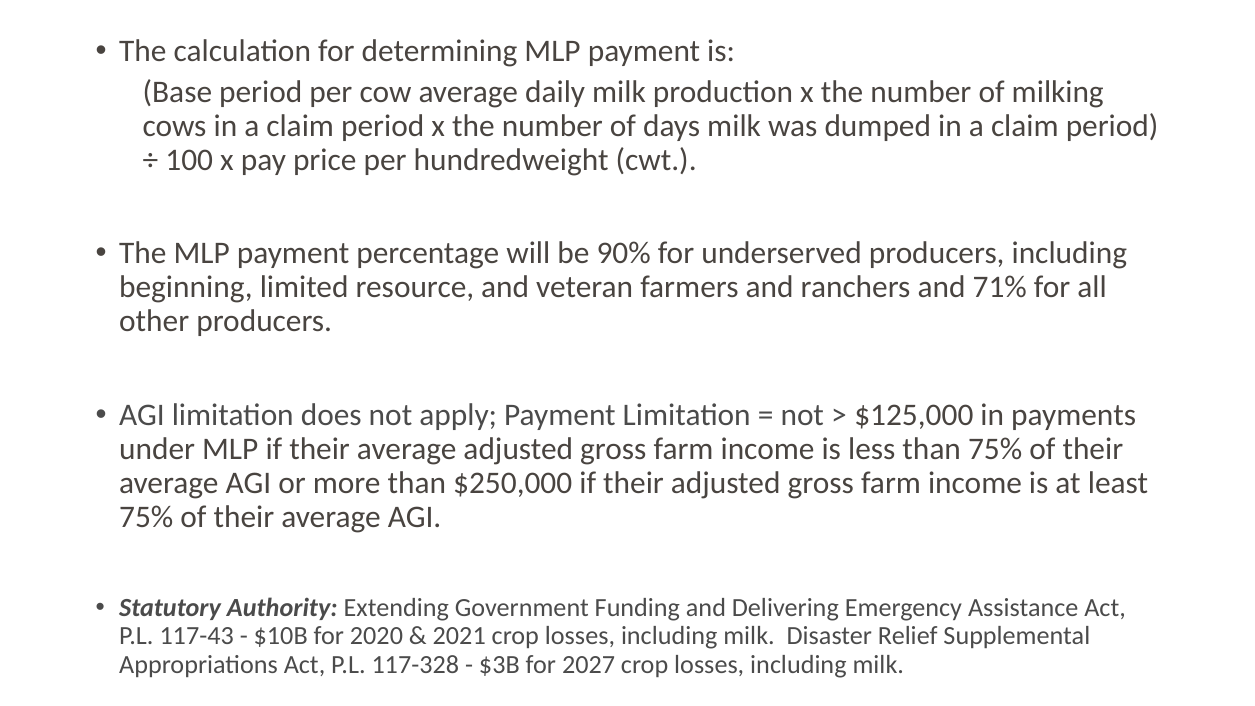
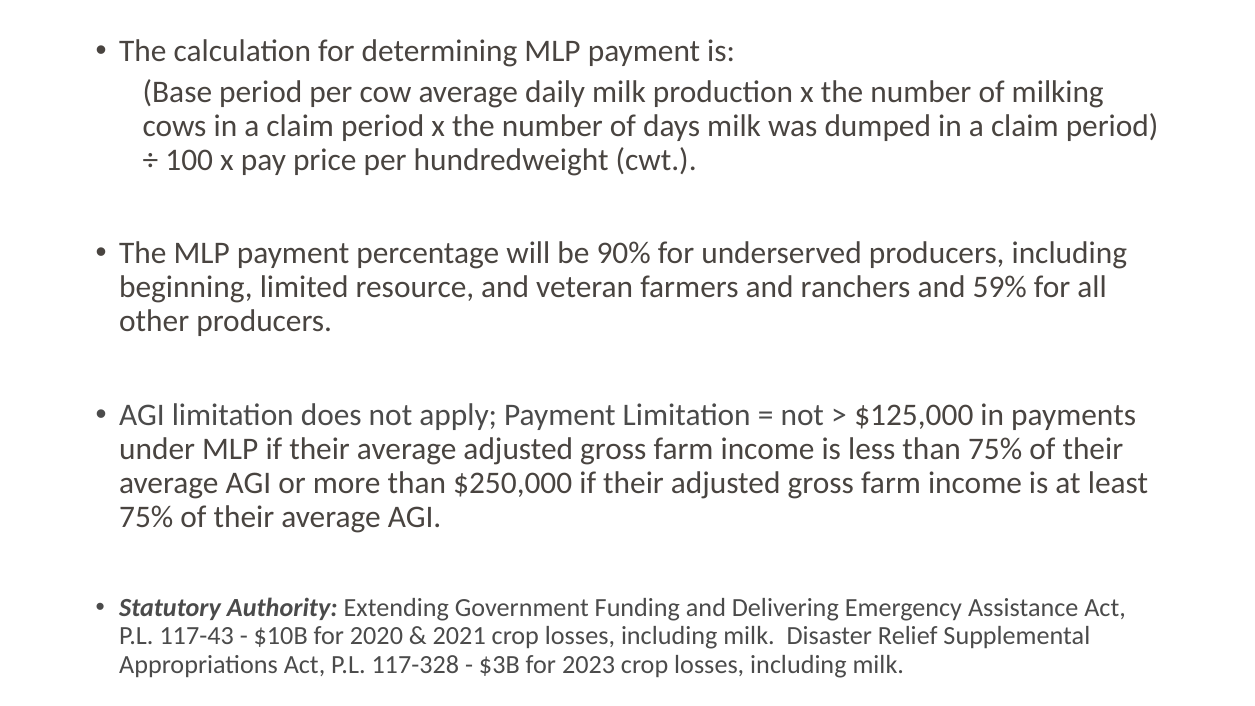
71%: 71% -> 59% (1000, 287)
2027: 2027 -> 2023 (589, 664)
